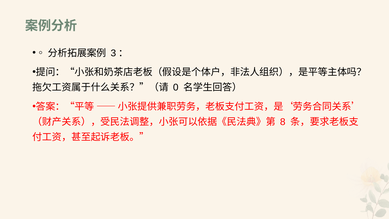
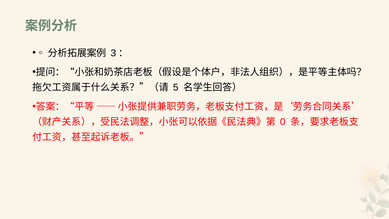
0: 0 -> 5 (176, 87)
8: 8 -> 0 (283, 122)
